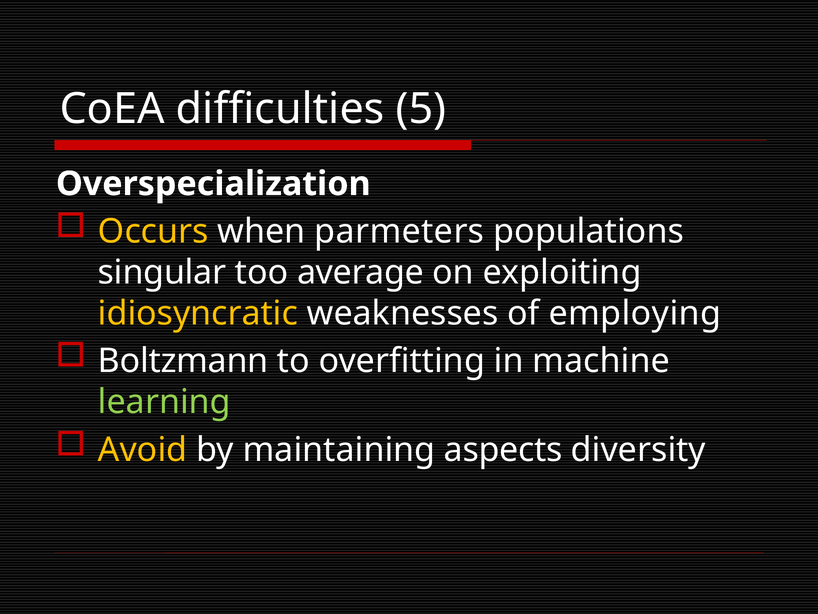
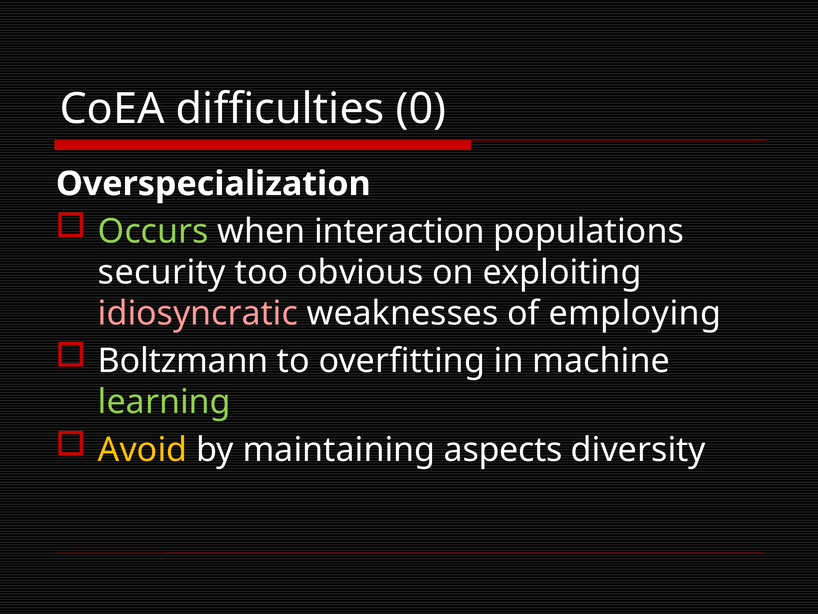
5: 5 -> 0 (421, 109)
Occurs colour: yellow -> light green (153, 231)
parmeters: parmeters -> interaction (400, 231)
singular: singular -> security (162, 272)
average: average -> obvious (360, 272)
idiosyncratic colour: yellow -> pink (198, 313)
